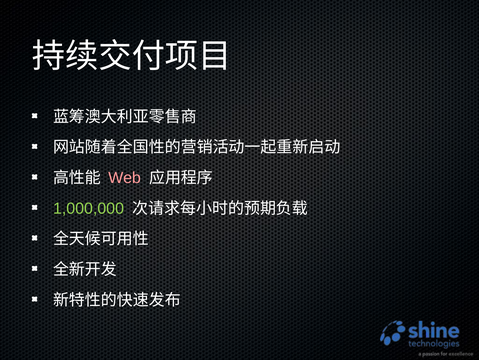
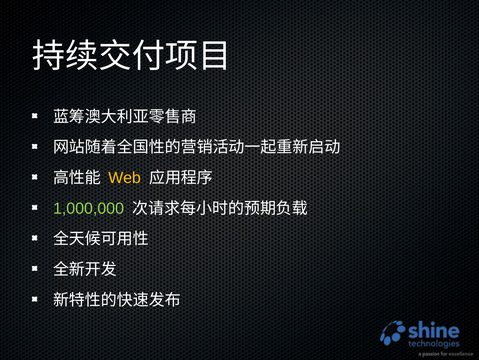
Web colour: pink -> yellow (125, 178)
